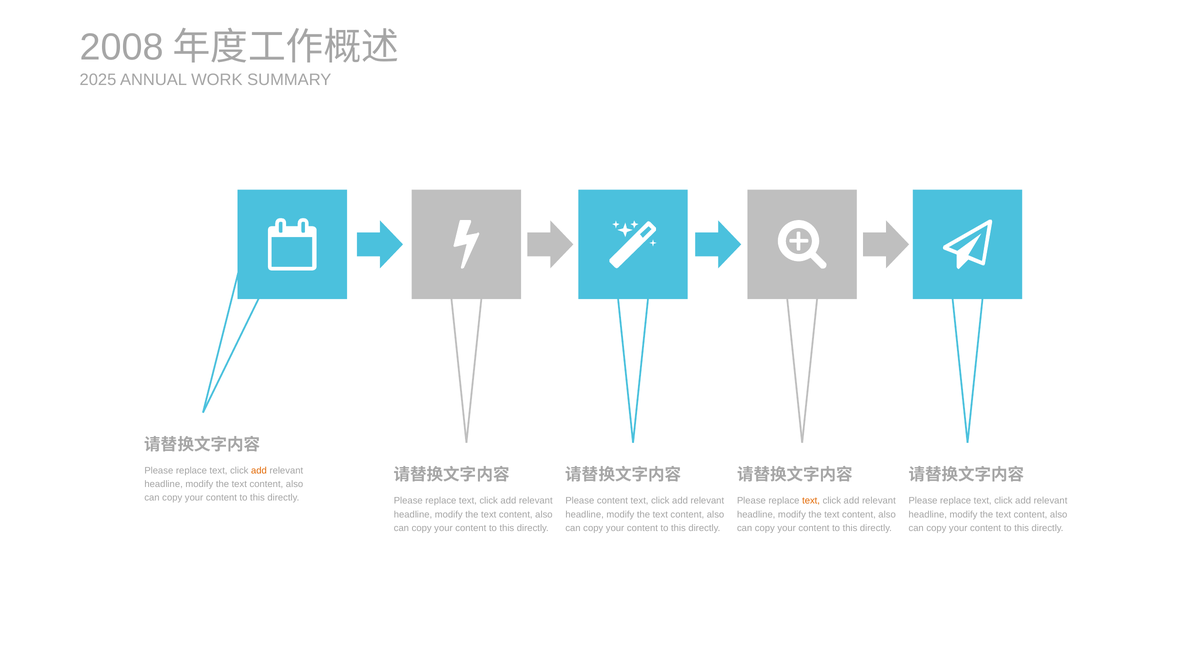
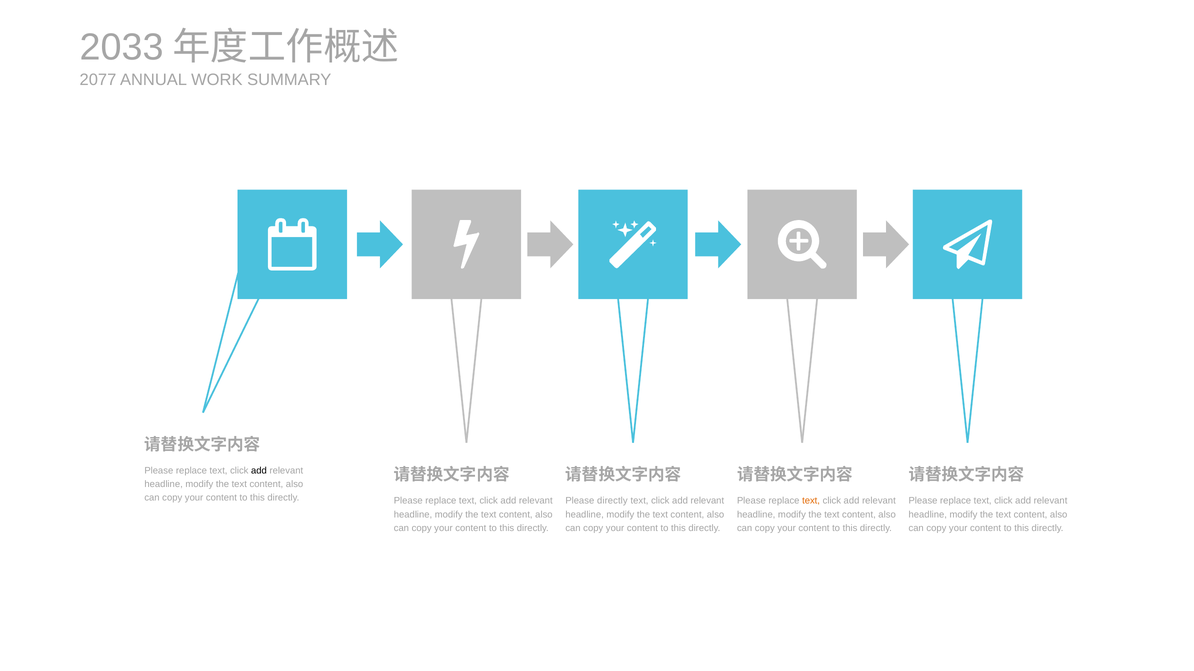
2008: 2008 -> 2033 (122, 47)
2025: 2025 -> 2077 (98, 80)
add colour: orange -> black (259, 471)
Please content: content -> directly (612, 501)
